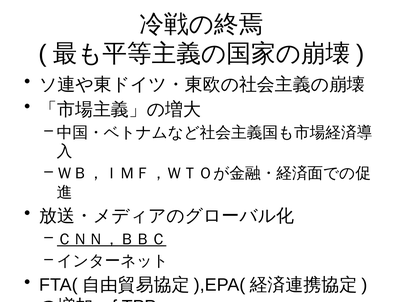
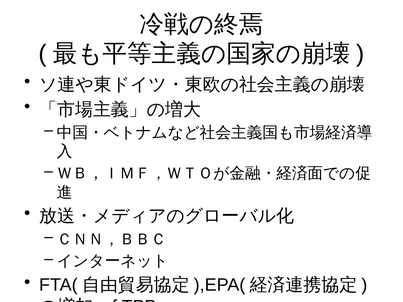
ＣＮＮ，ＢＢＣ underline: present -> none (112, 239)
